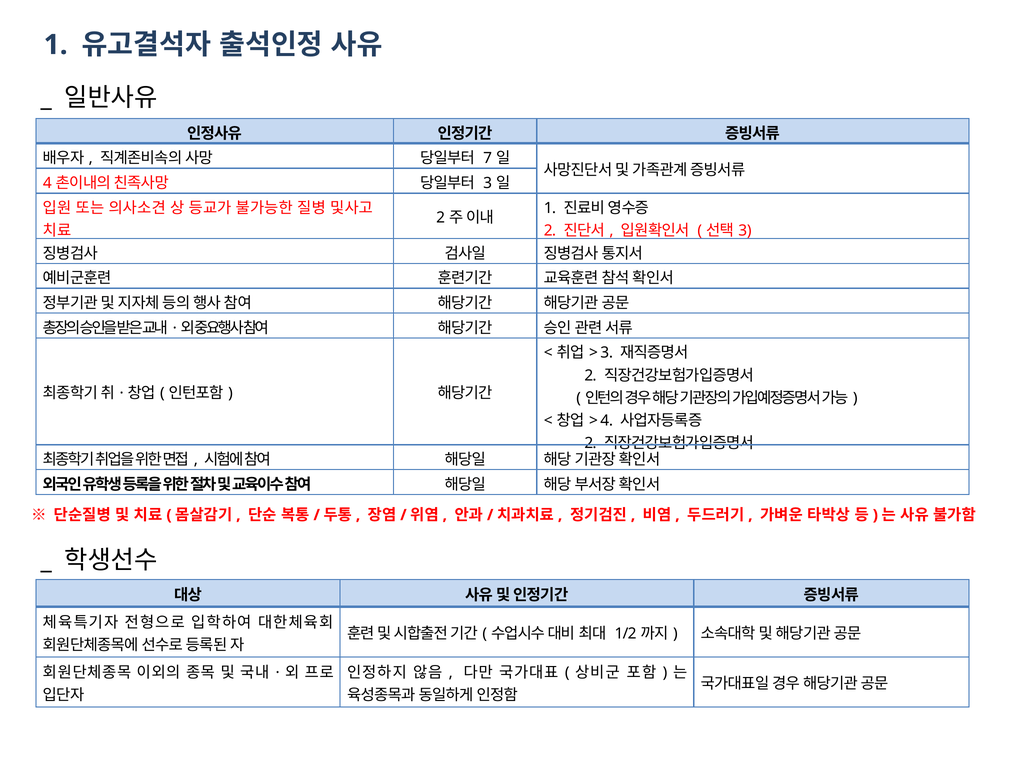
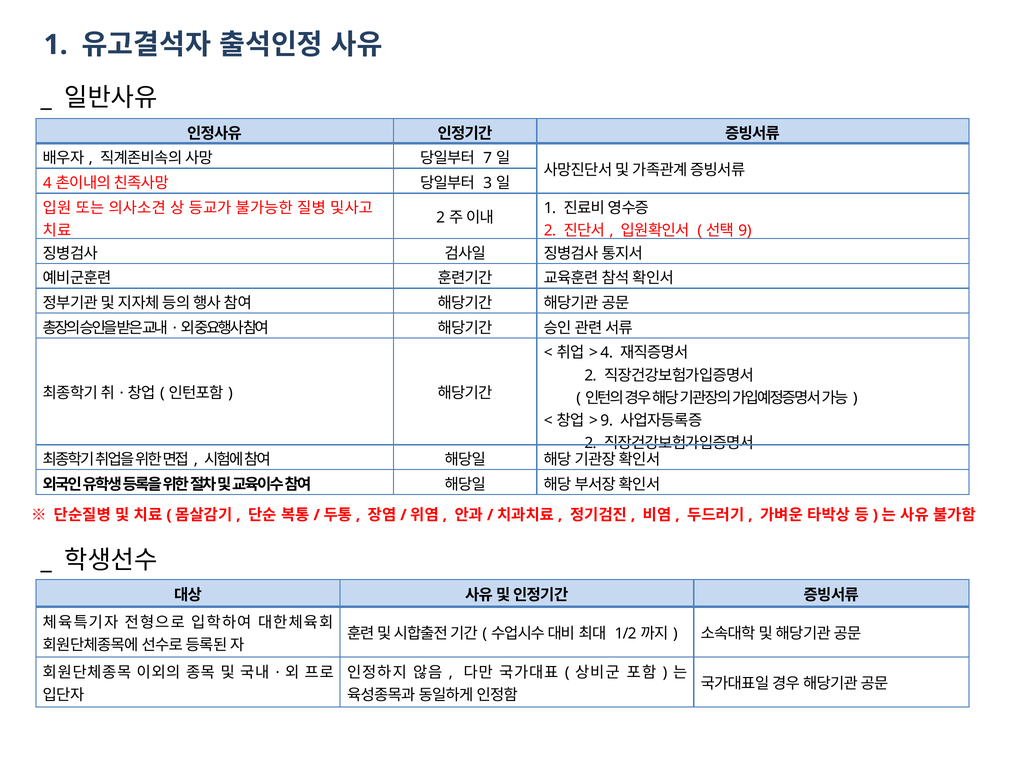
3: 3 -> 9 (745, 231)
3: 3 -> 4 (607, 353)
4: 4 -> 9 (607, 421)
